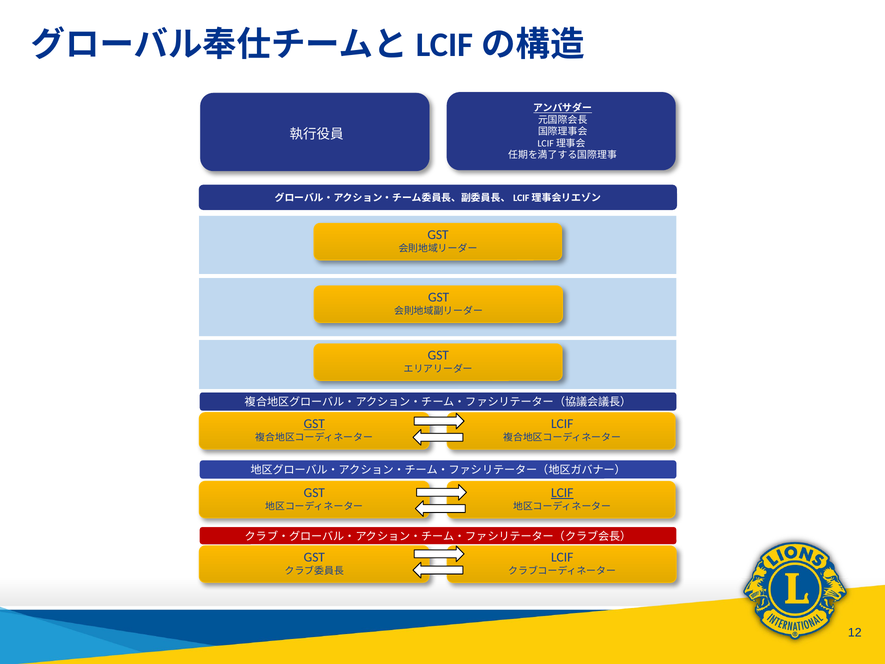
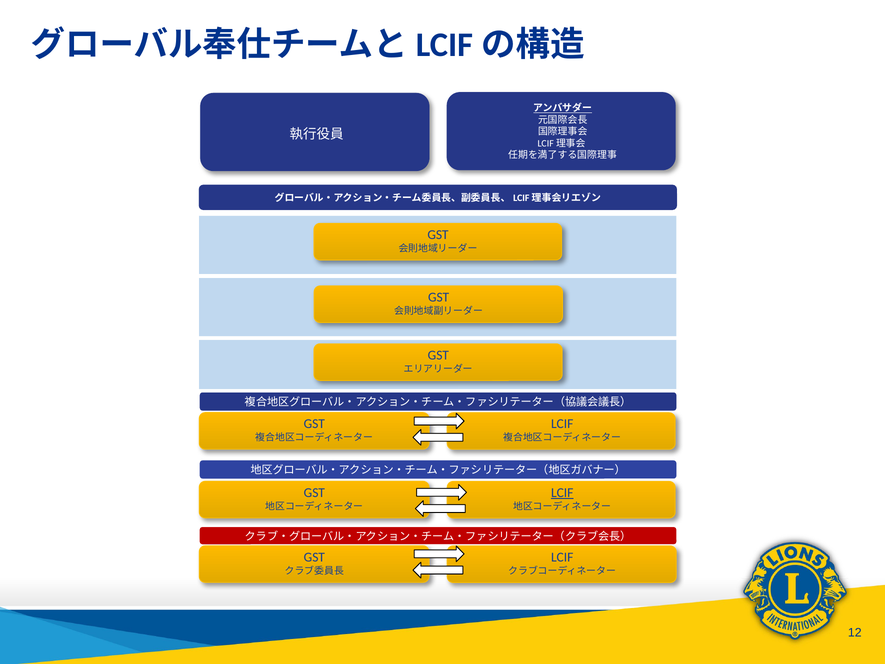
GST underline: present -> none (314, 424)
